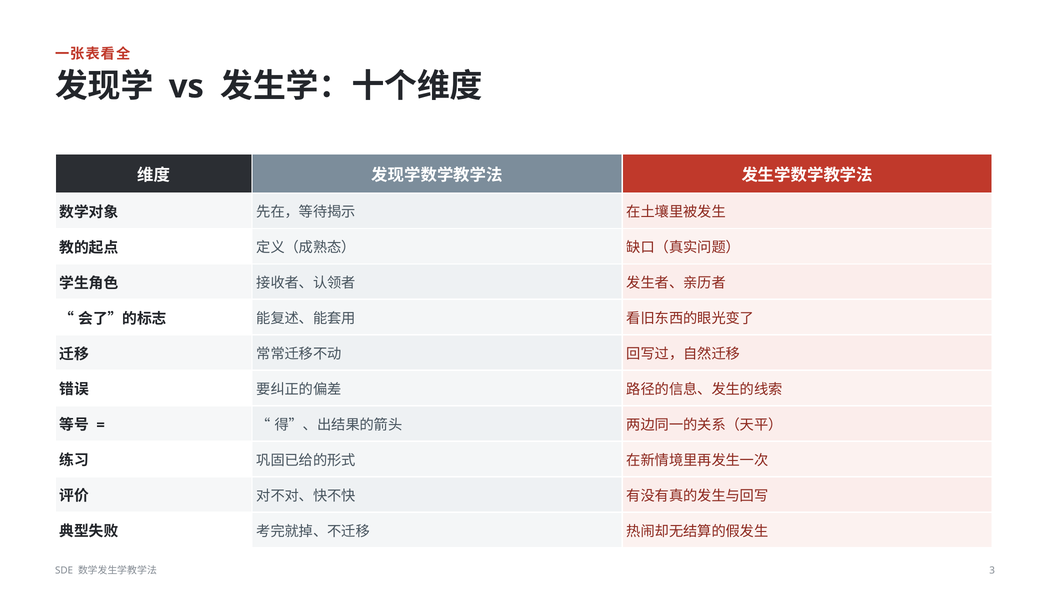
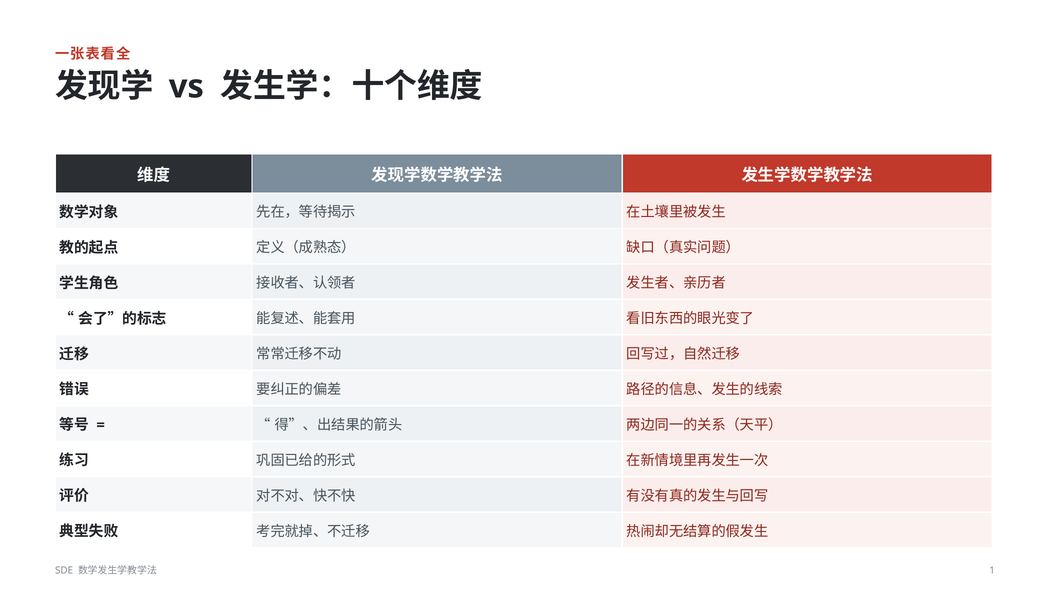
3: 3 -> 1 (992, 570)
